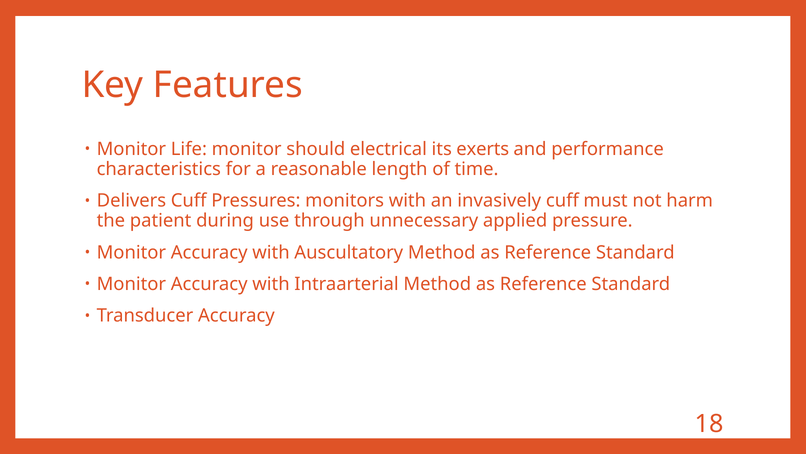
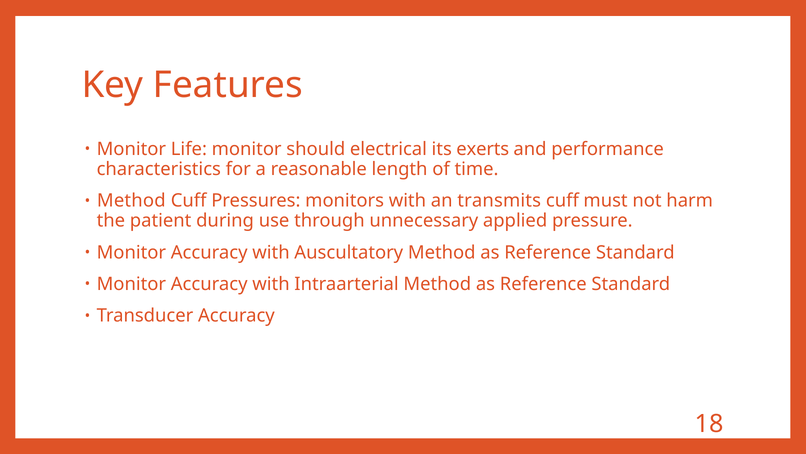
Delivers: Delivers -> Method (131, 200)
invasively: invasively -> transmits (499, 200)
